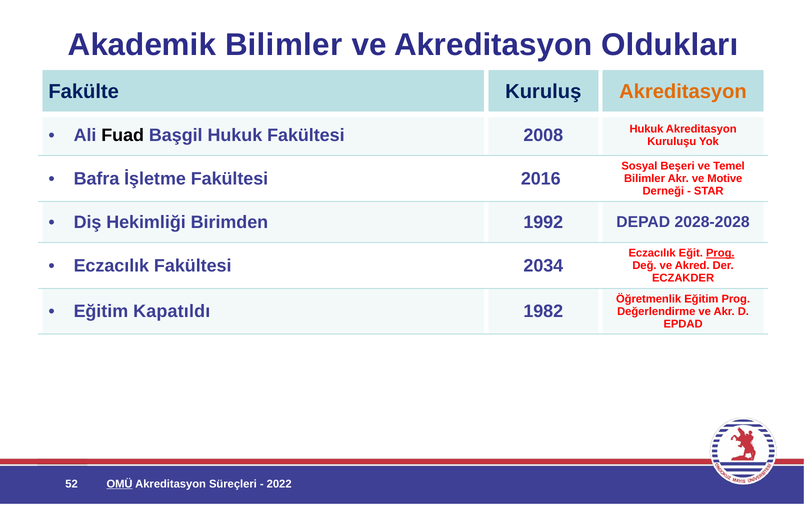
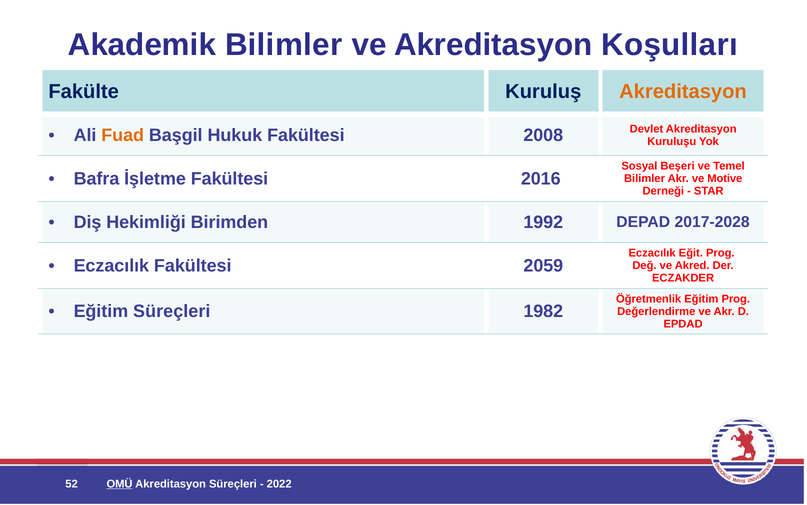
Oldukları: Oldukları -> Koşulları (670, 45)
Fuad colour: black -> orange (123, 135)
2008 Hukuk: Hukuk -> Devlet (646, 129)
2028-2028: 2028-2028 -> 2017-2028 (712, 222)
Prog underline: present -> none (720, 253)
2034: 2034 -> 2059 (543, 265)
Eğitim Kapatıldı: Kapatıldı -> Süreçleri (172, 311)
